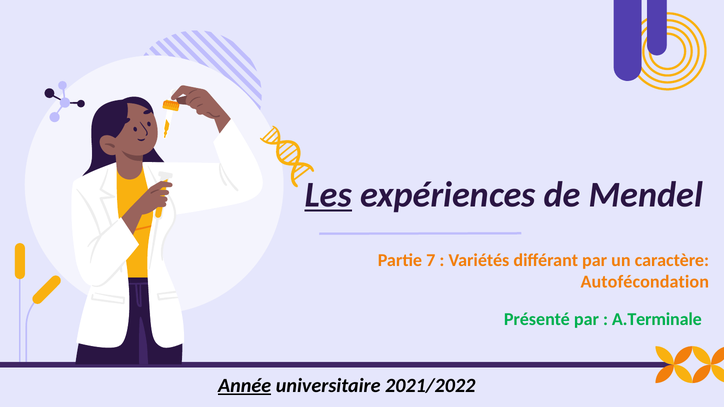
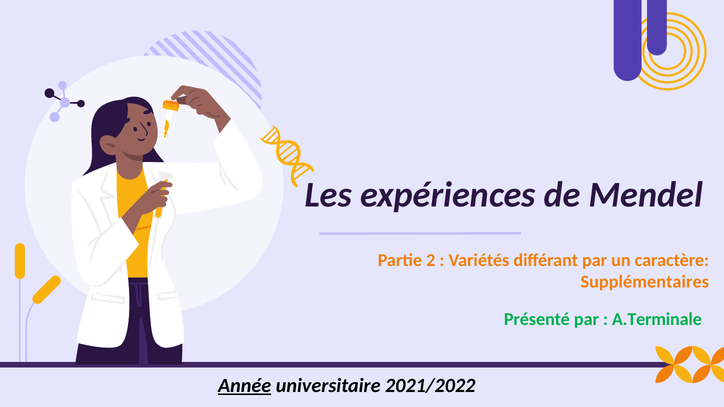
Les underline: present -> none (328, 195)
7: 7 -> 2 (431, 260)
Autofécondation: Autofécondation -> Supplémentaires (645, 282)
